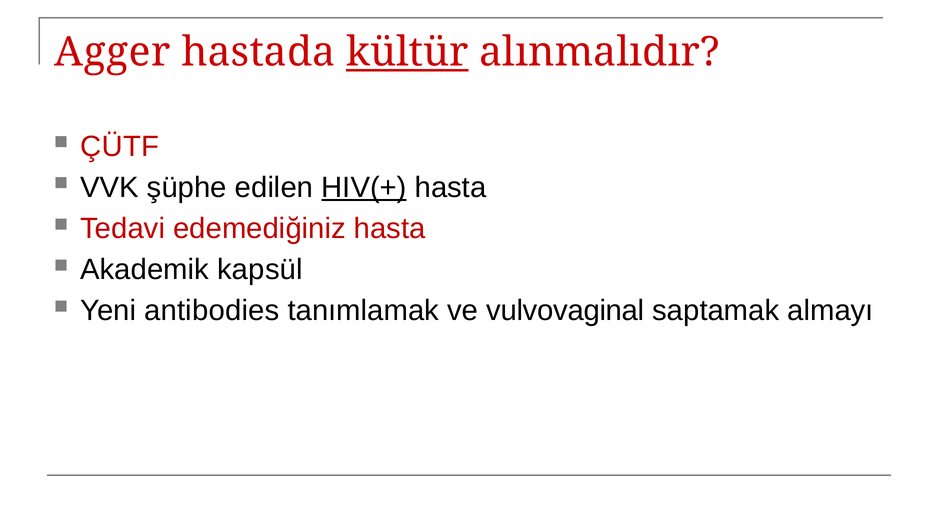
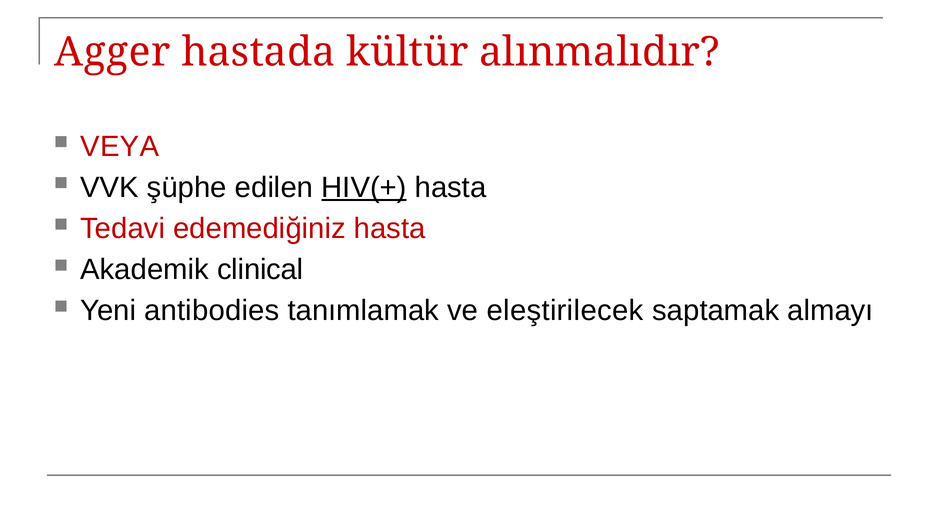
kültür underline: present -> none (407, 52)
ÇÜTF: ÇÜTF -> VEYA (120, 146)
kapsül: kapsül -> clinical (260, 269)
vulvovaginal: vulvovaginal -> eleştirilecek (565, 310)
